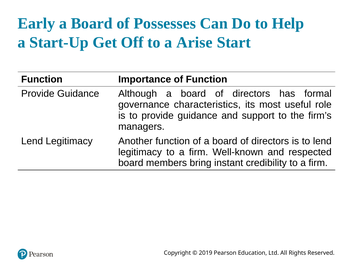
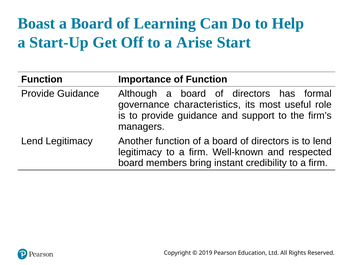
Early: Early -> Boast (36, 24)
Possesses: Possesses -> Learning (165, 24)
